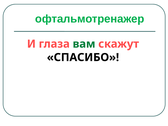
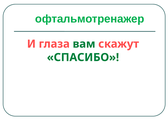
СПАСИБО colour: black -> green (83, 57)
